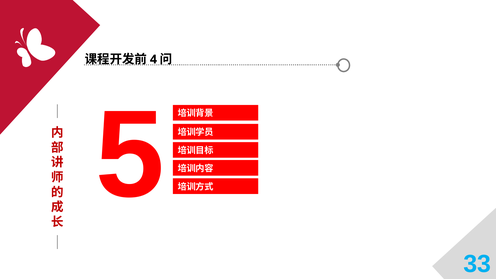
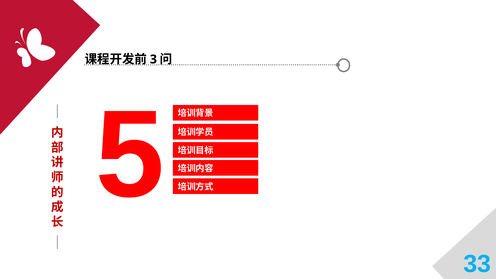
4: 4 -> 3 (153, 59)
